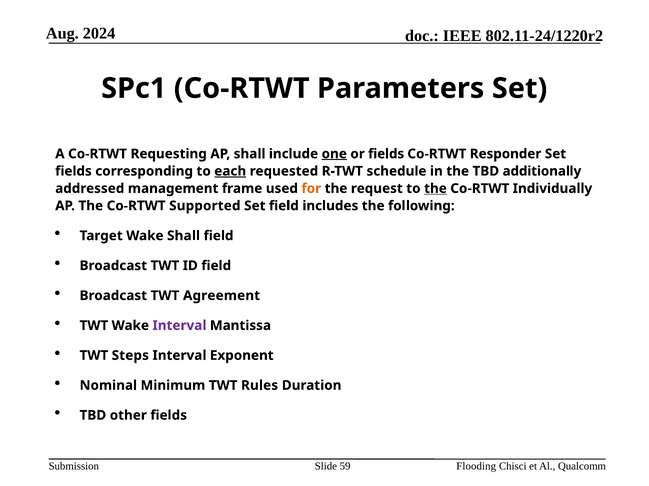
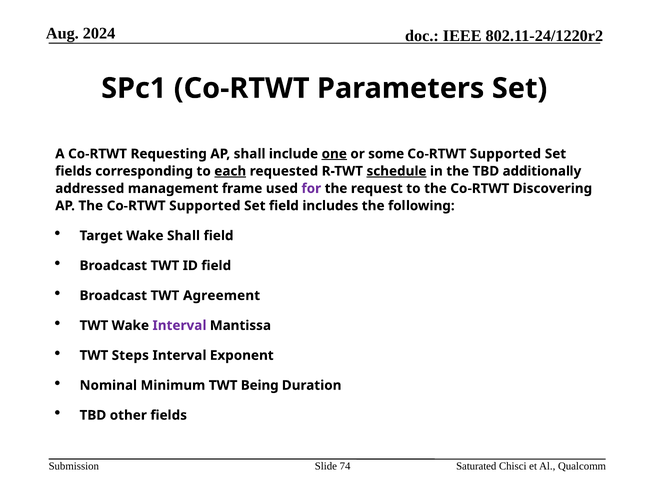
or fields: fields -> some (386, 154)
Responder: Responder -> Supported (505, 154)
schedule underline: none -> present (396, 171)
for colour: orange -> purple (311, 189)
the underline: present -> none (435, 189)
Individually: Individually -> Discovering (552, 189)
Rules: Rules -> Being (260, 386)
59: 59 -> 74 (345, 467)
Flooding: Flooding -> Saturated (476, 467)
